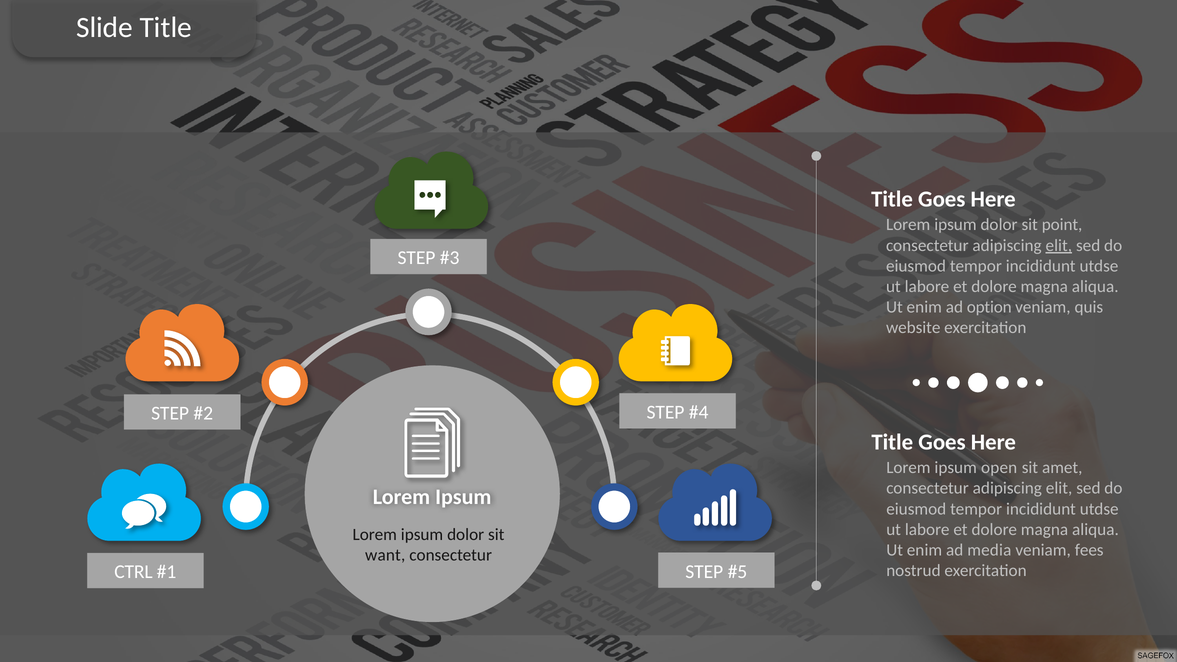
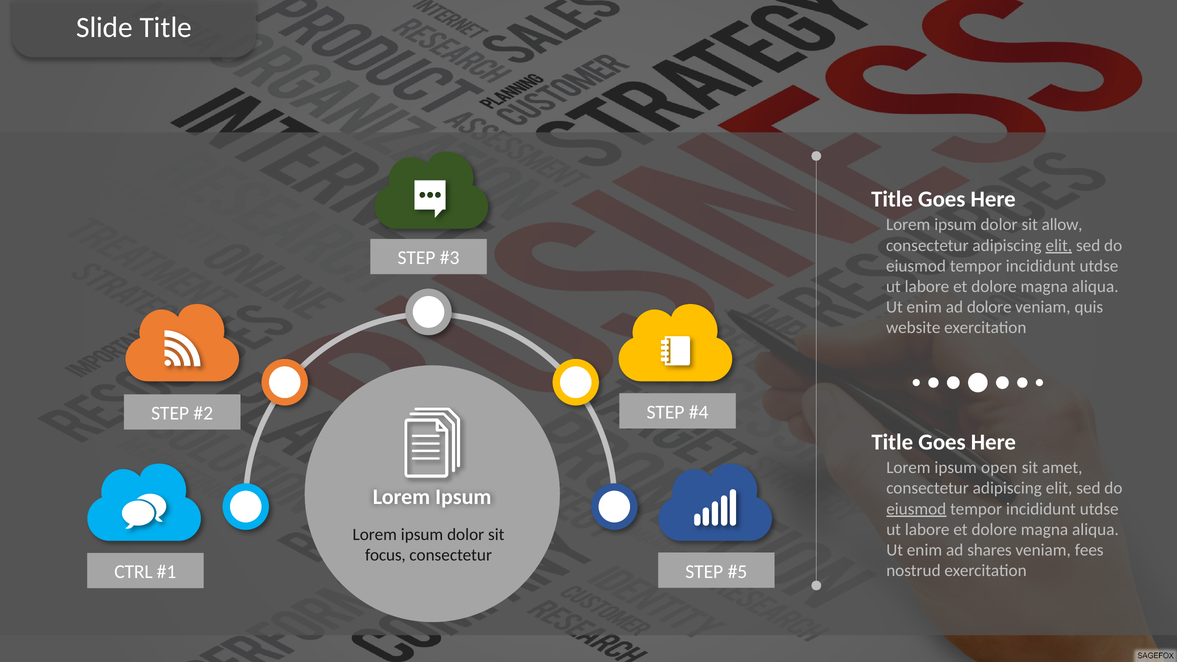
point: point -> allow (1062, 225)
ad option: option -> dolore (989, 307)
eiusmod underline: none -> present (916, 509)
media: media -> shares (989, 550)
want: want -> focus (385, 555)
